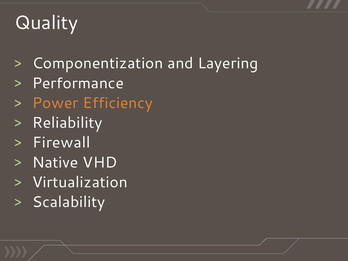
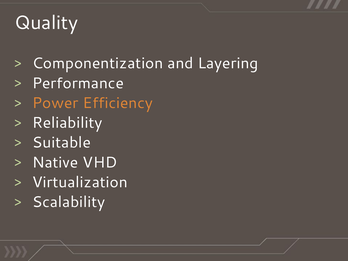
Firewall: Firewall -> Suitable (61, 143)
